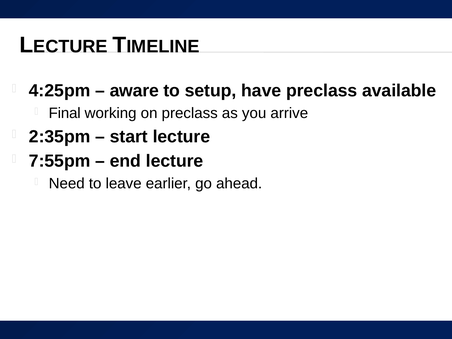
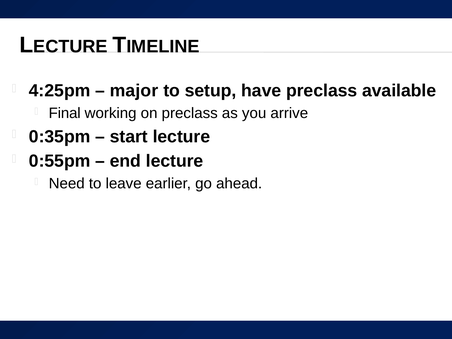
aware: aware -> major (134, 91)
2:35pm: 2:35pm -> 0:35pm (60, 137)
7:55pm: 7:55pm -> 0:55pm (60, 161)
